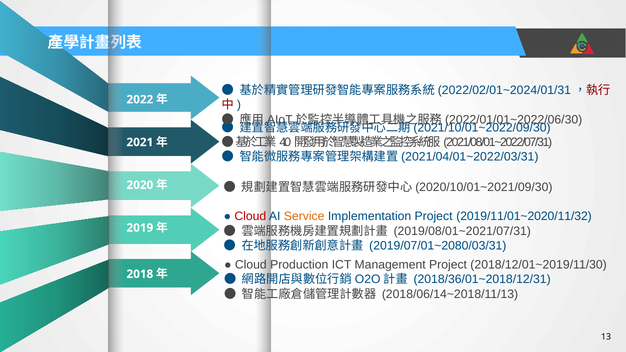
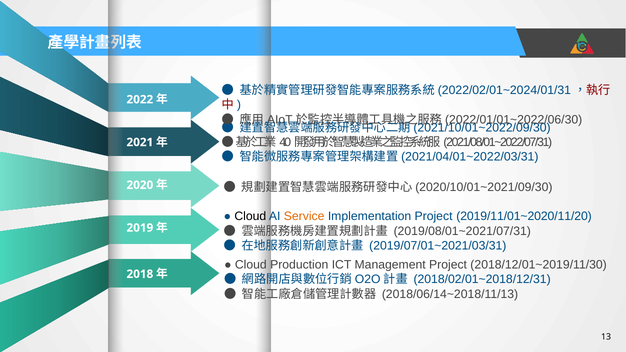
Cloud colour: red -> black (250, 217)
2019/11/01~2020/11/32: 2019/11/01~2020/11/32 -> 2019/11/01~2020/11/20 (524, 217)
2019/07/01~2080/03/31: 2019/07/01~2080/03/31 -> 2019/07/01~2021/03/31 (438, 246)
2018/36/01~2018/12/31: 2018/36/01~2018/12/31 -> 2018/02/01~2018/12/31 (482, 280)
